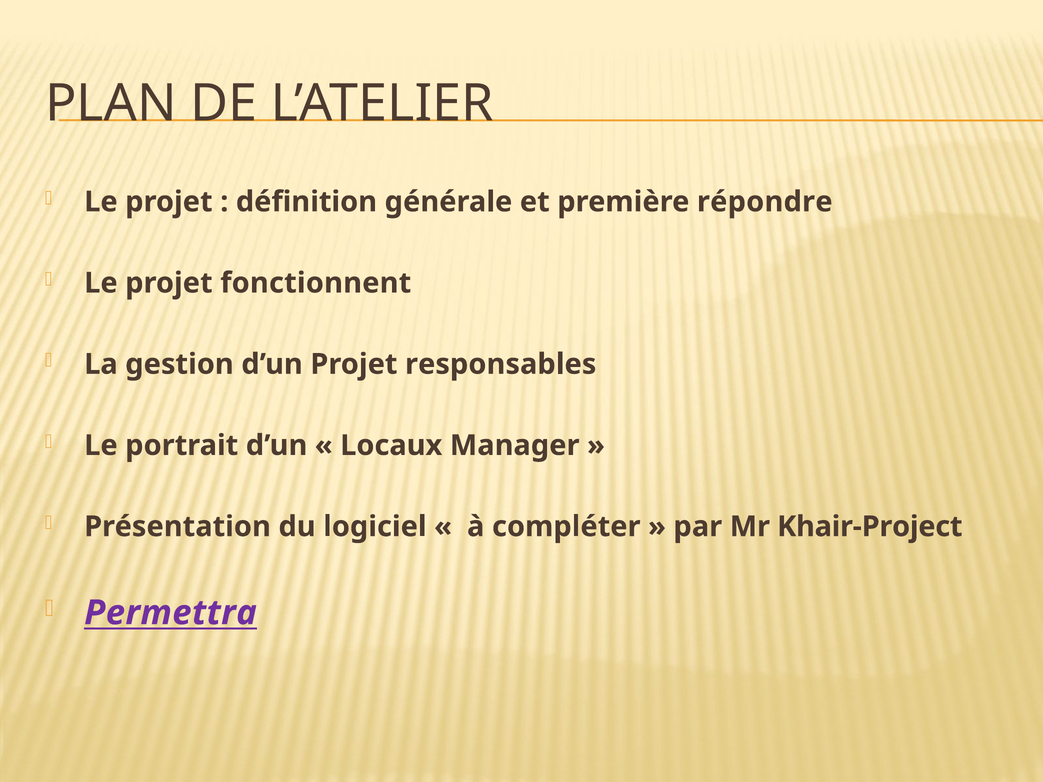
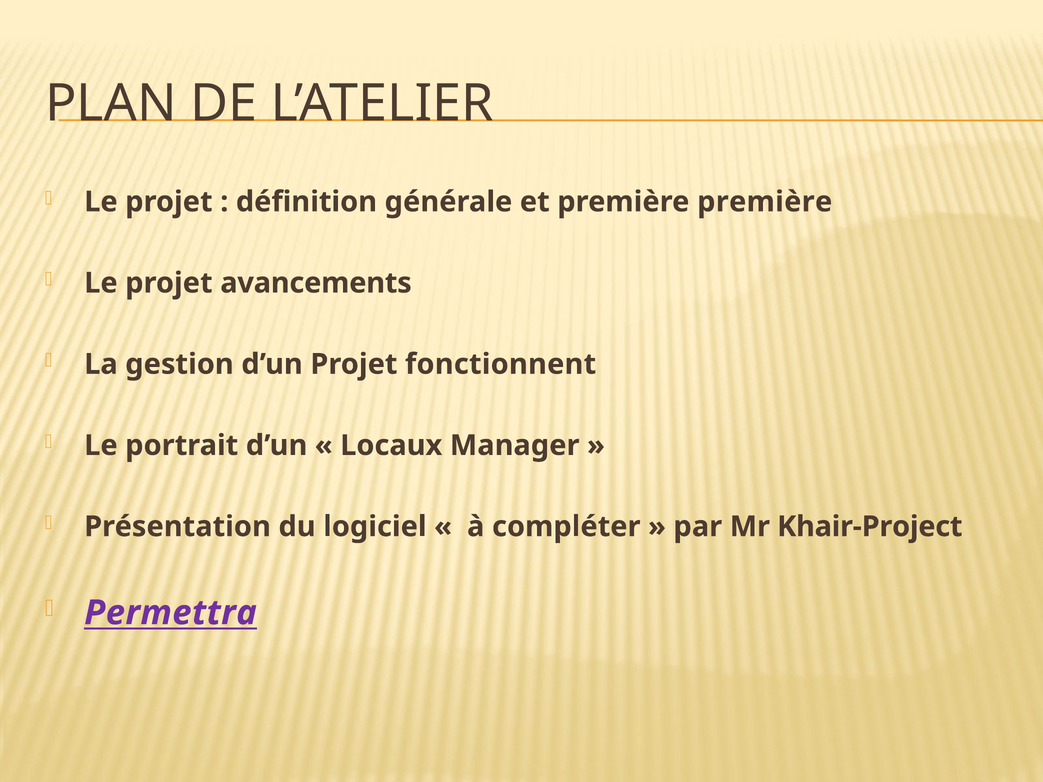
première répondre: répondre -> première (765, 202)
fonctionnent: fonctionnent -> avancements (316, 283)
responsables: responsables -> fonctionnent (501, 364)
